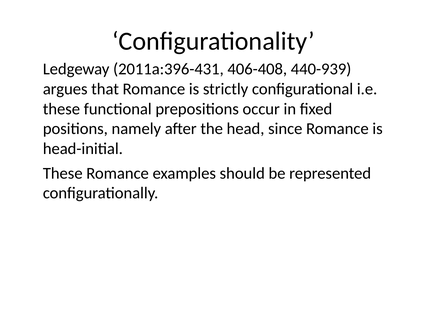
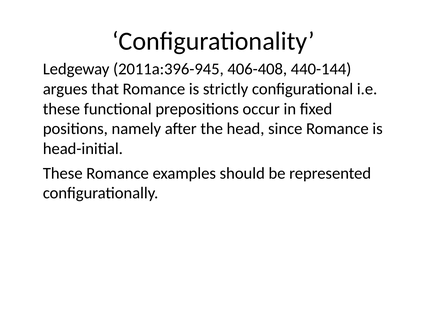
2011a:396-431: 2011a:396-431 -> 2011a:396-945 (168, 69)
440-939: 440-939 -> 440-144 (321, 69)
